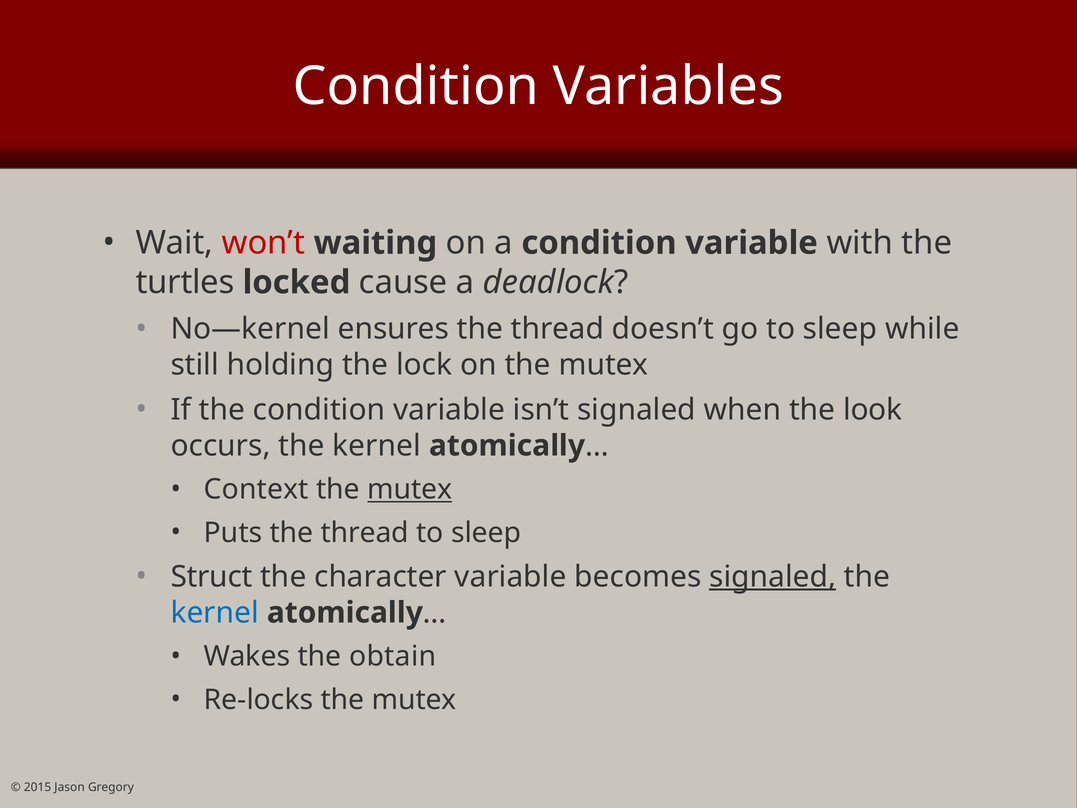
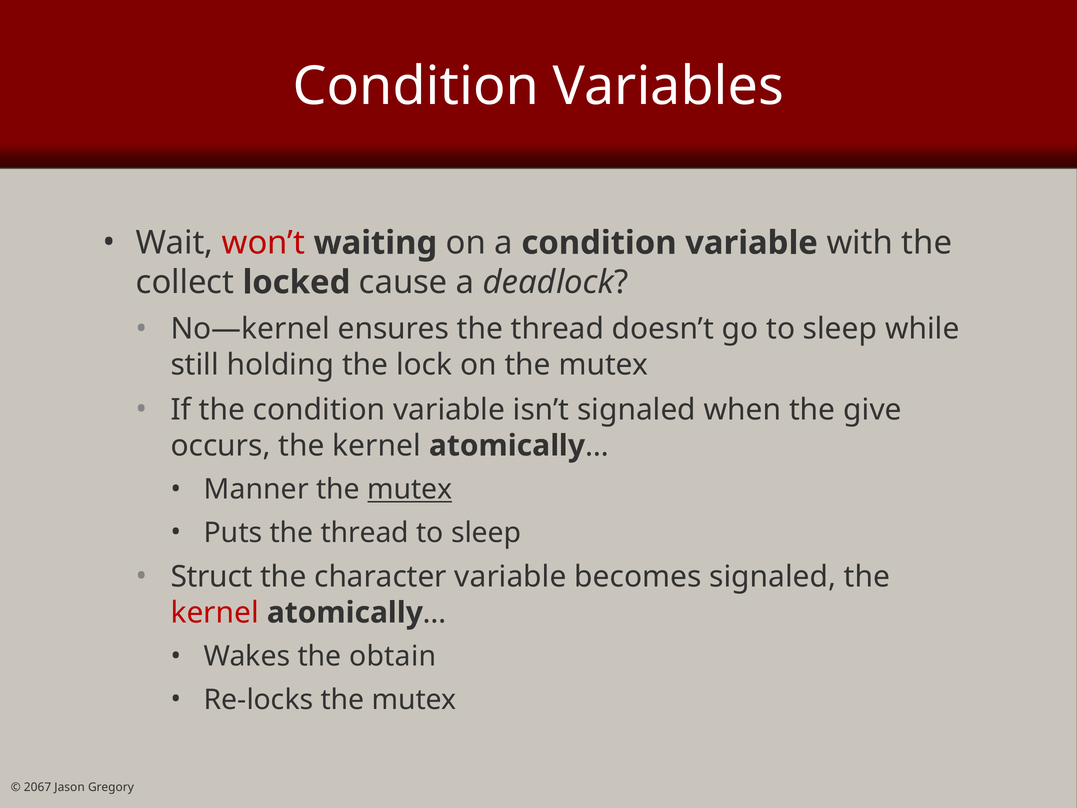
turtles: turtles -> collect (185, 282)
look: look -> give (873, 410)
Context: Context -> Manner (256, 489)
signaled underline: present -> none (773, 577)
kernel colour: blue -> red (215, 612)
2015: 2015 -> 2067 (38, 787)
